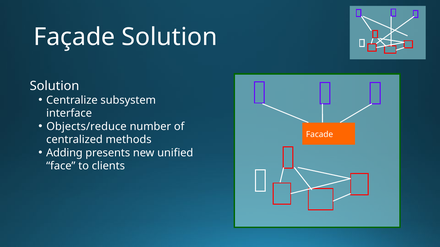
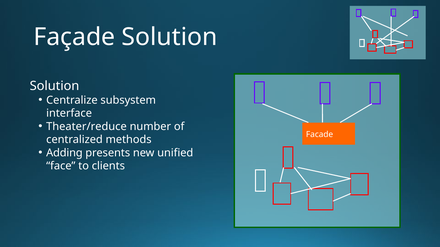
Objects/reduce: Objects/reduce -> Theater/reduce (86, 127)
